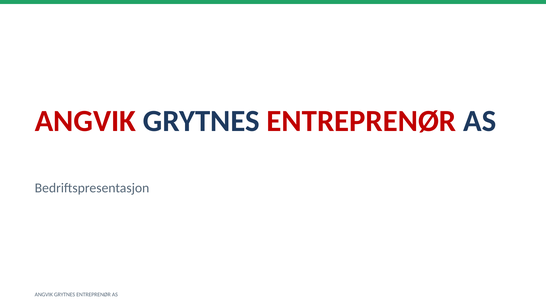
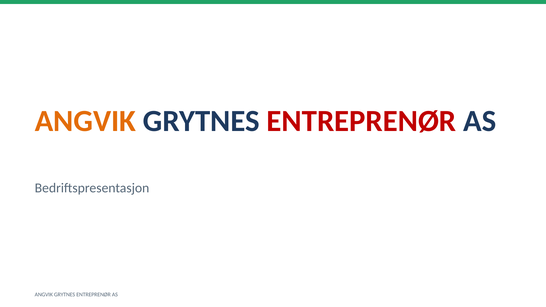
ANGVIK colour: red -> orange (85, 121)
